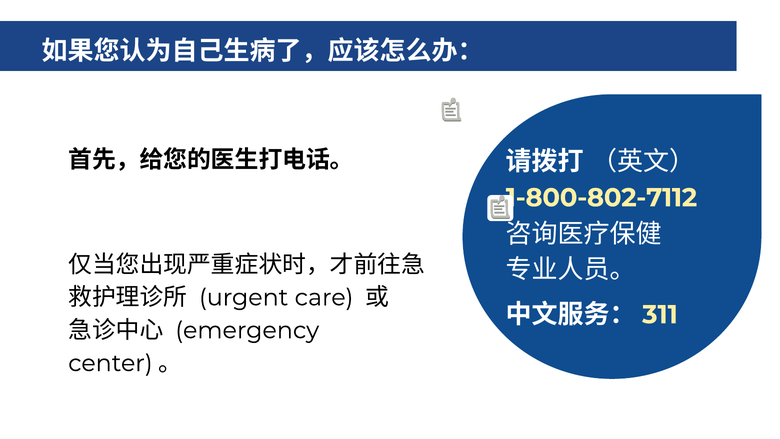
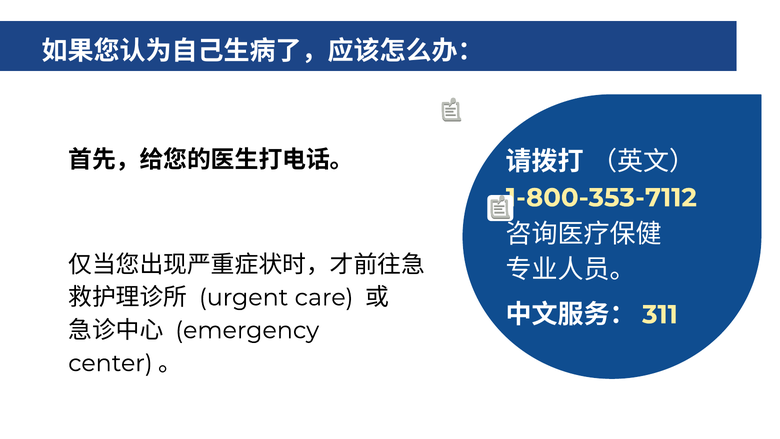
1-800-802-7112: 1-800-802-7112 -> 1-800-353-7112 (601, 198)
